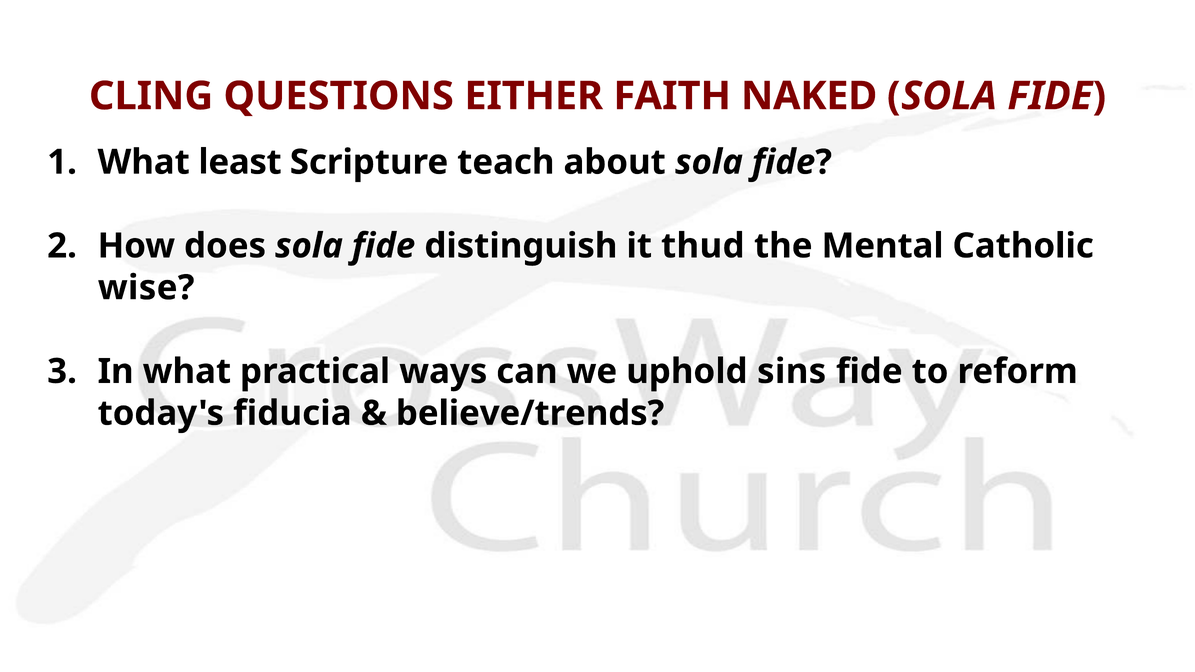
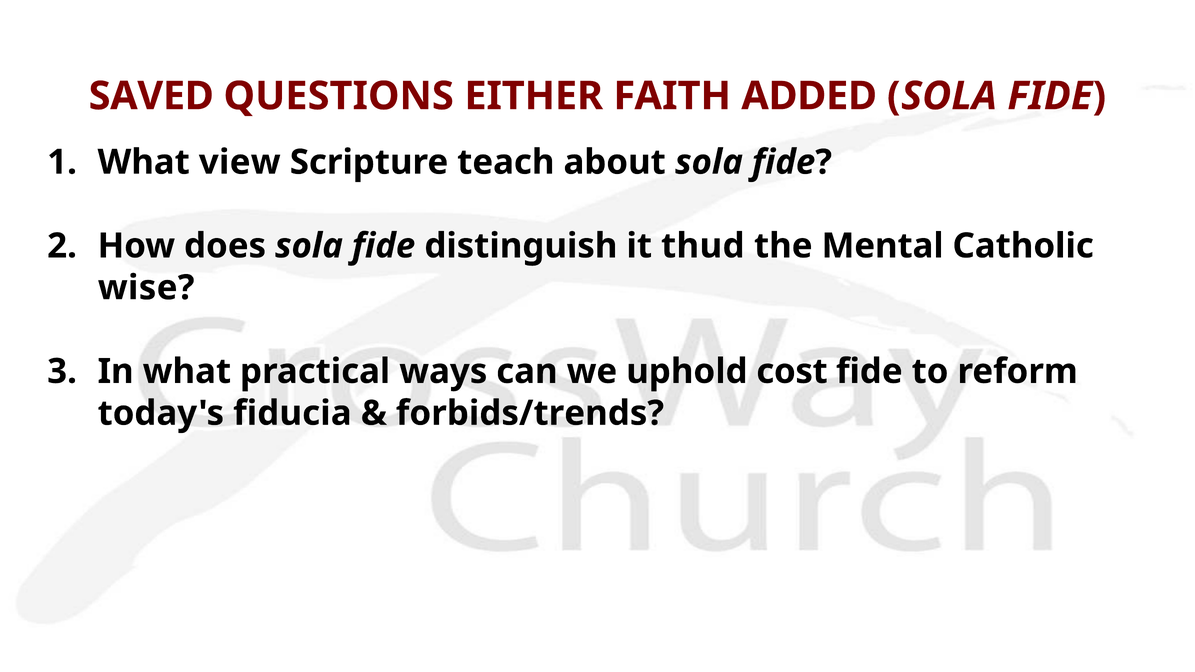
CLING: CLING -> SAVED (151, 96)
NAKED: NAKED -> ADDED (809, 96)
least: least -> view (240, 162)
sins: sins -> cost (792, 372)
believe/trends: believe/trends -> forbids/trends (530, 413)
